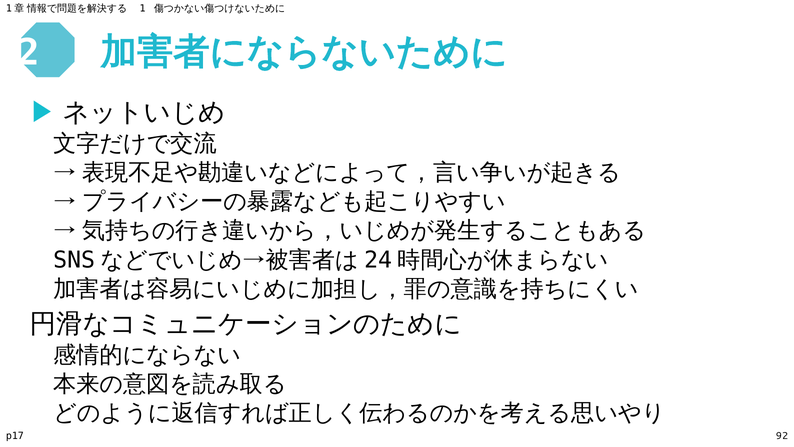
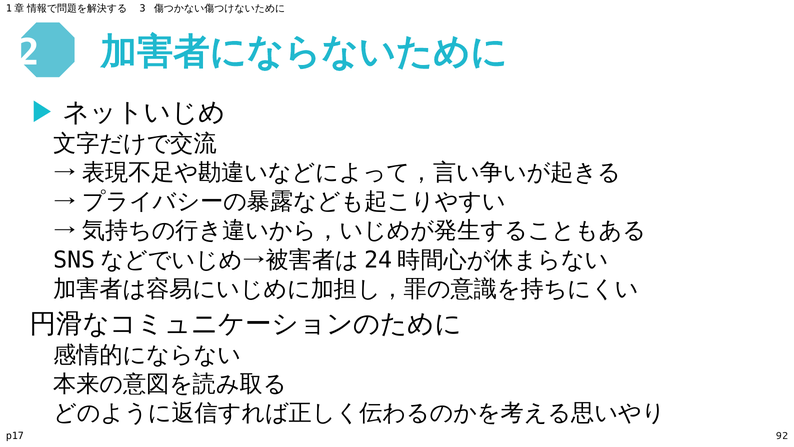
1: 1 -> 3 (143, 8)
